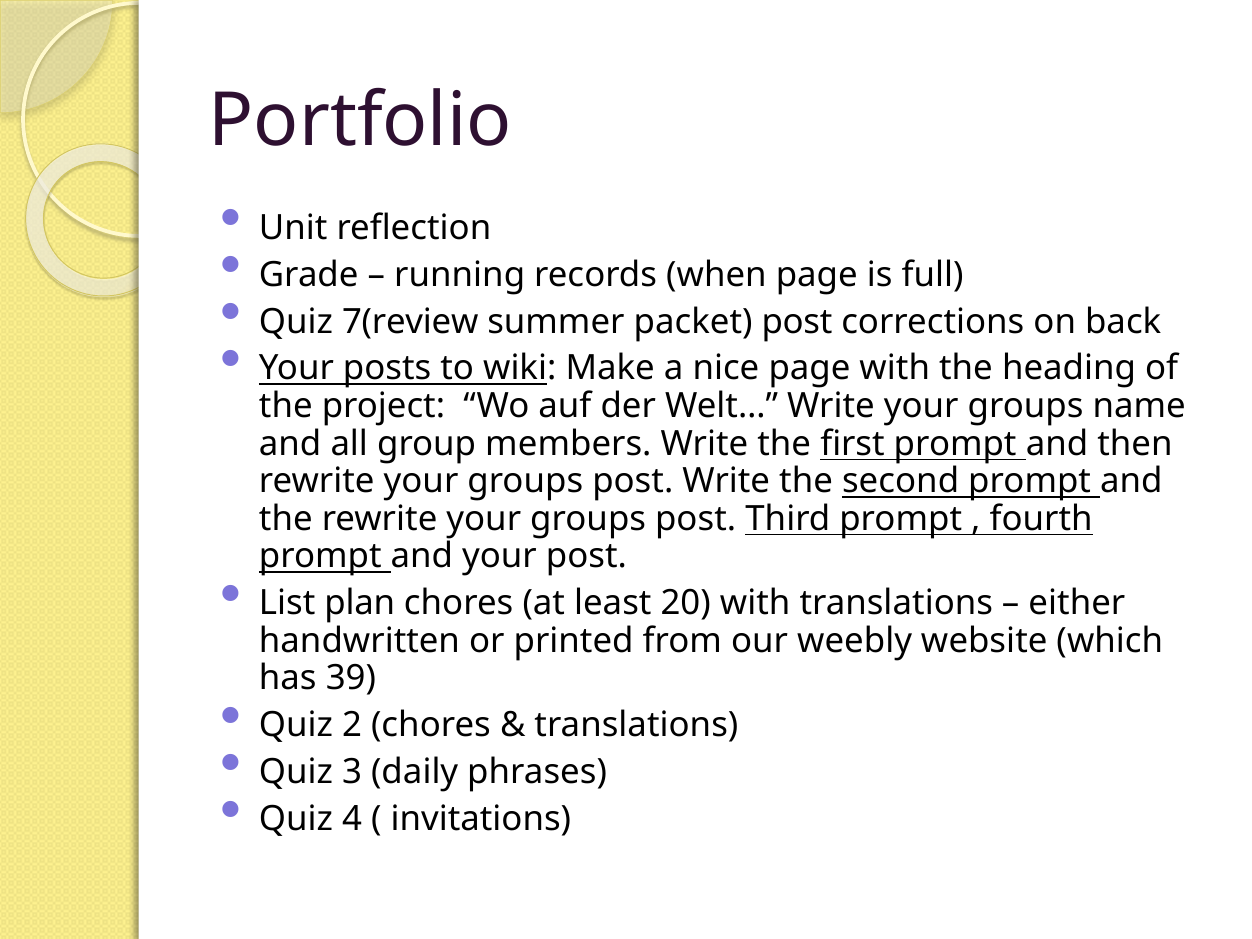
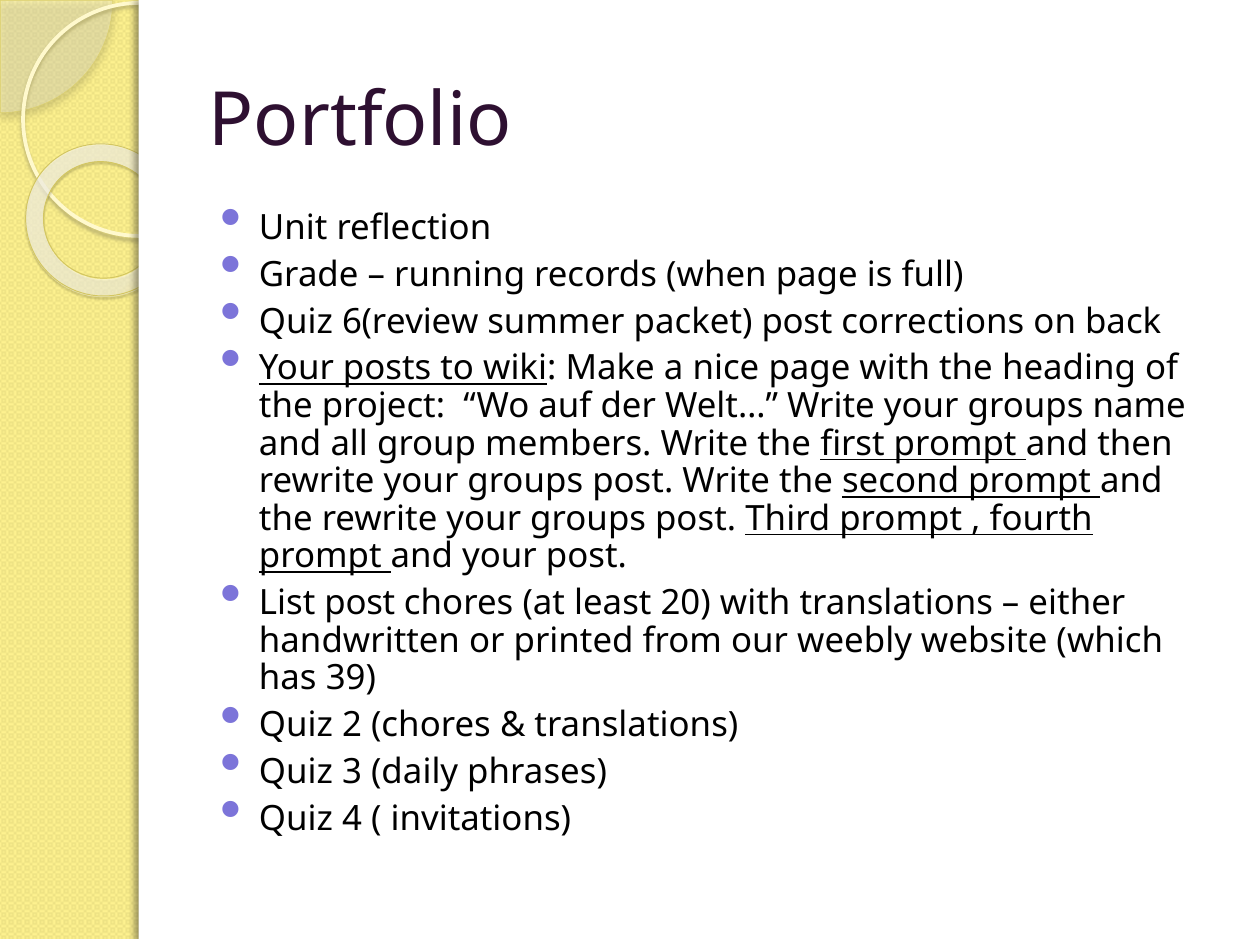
7(review: 7(review -> 6(review (410, 322)
List plan: plan -> post (360, 603)
